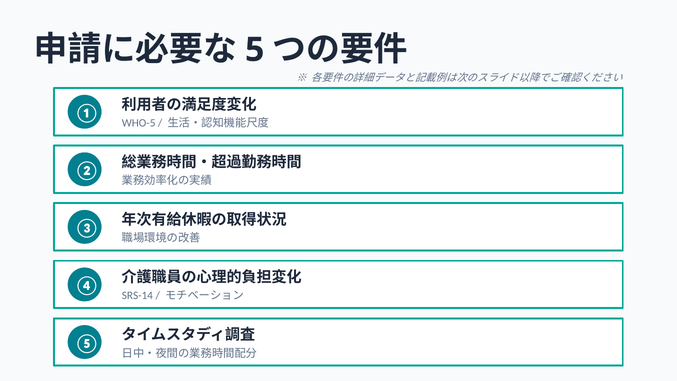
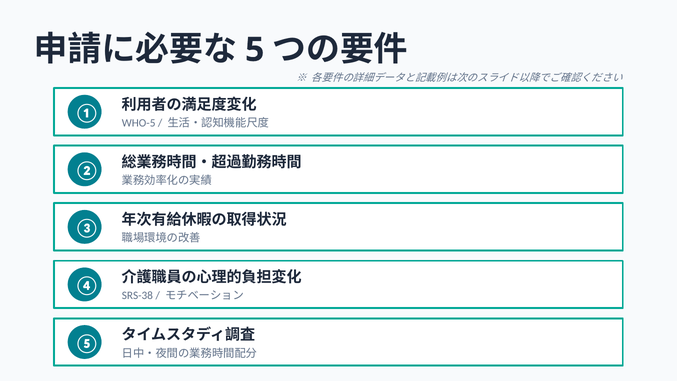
SRS-14: SRS-14 -> SRS-38 (137, 296)
